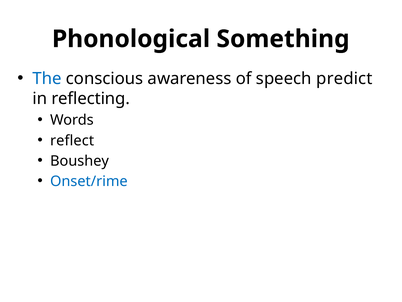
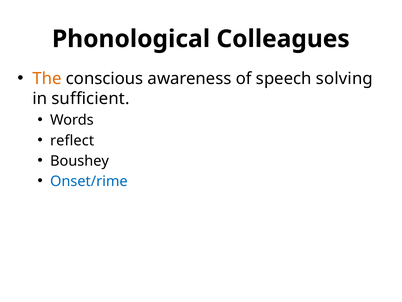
Something: Something -> Colleagues (283, 39)
The colour: blue -> orange (47, 78)
predict: predict -> solving (344, 78)
reflecting: reflecting -> sufficient (91, 98)
